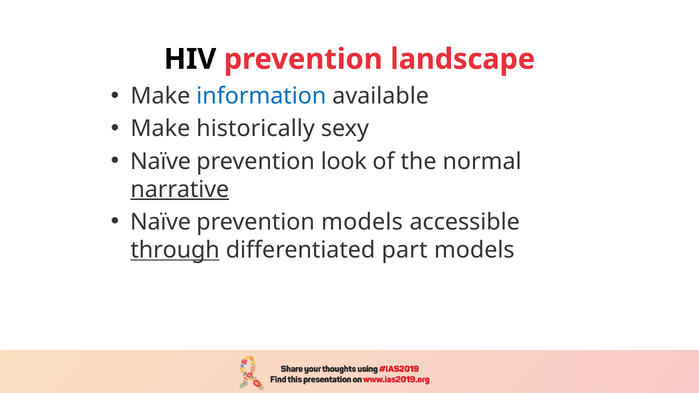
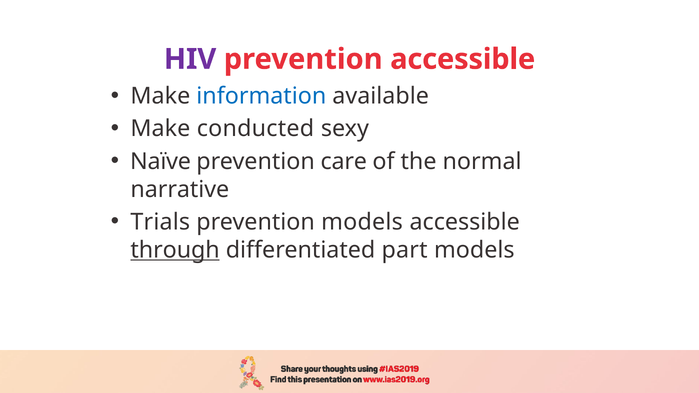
HIV colour: black -> purple (190, 59)
prevention landscape: landscape -> accessible (463, 59)
historically: historically -> conducted (255, 129)
look: look -> care (344, 161)
narrative underline: present -> none (180, 189)
Naïve: Naïve -> Trials (160, 222)
